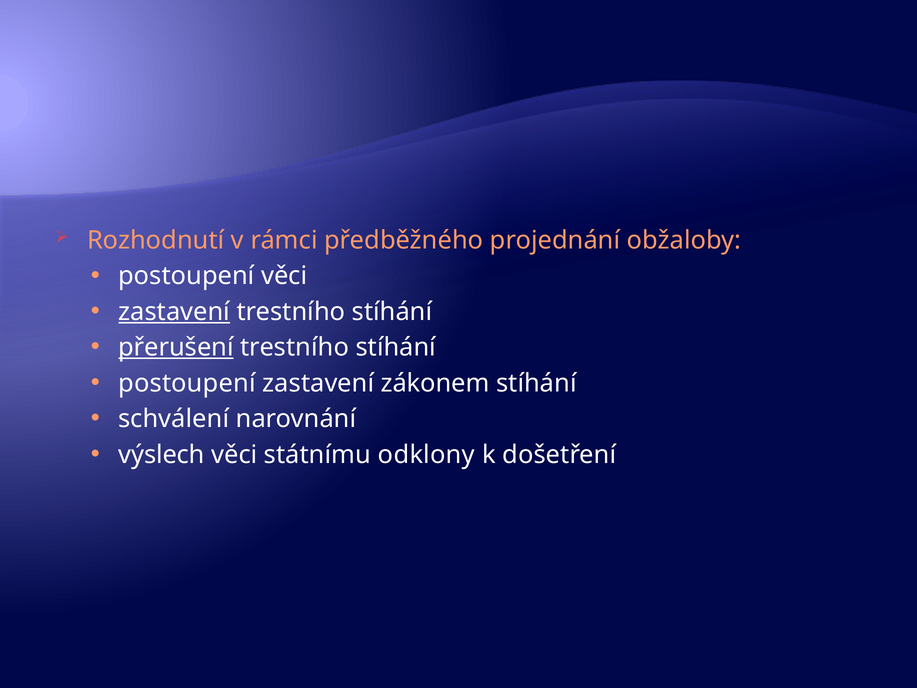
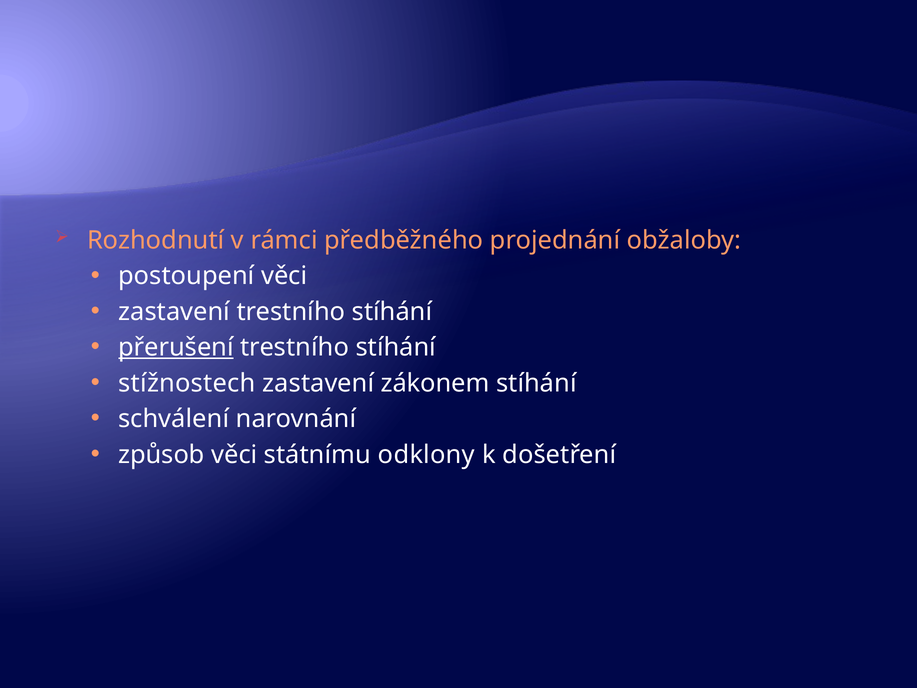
zastavení underline: present -> none (174, 312)
postoupení: postoupení -> stížnostech (187, 383)
výslech: výslech -> způsob (161, 454)
